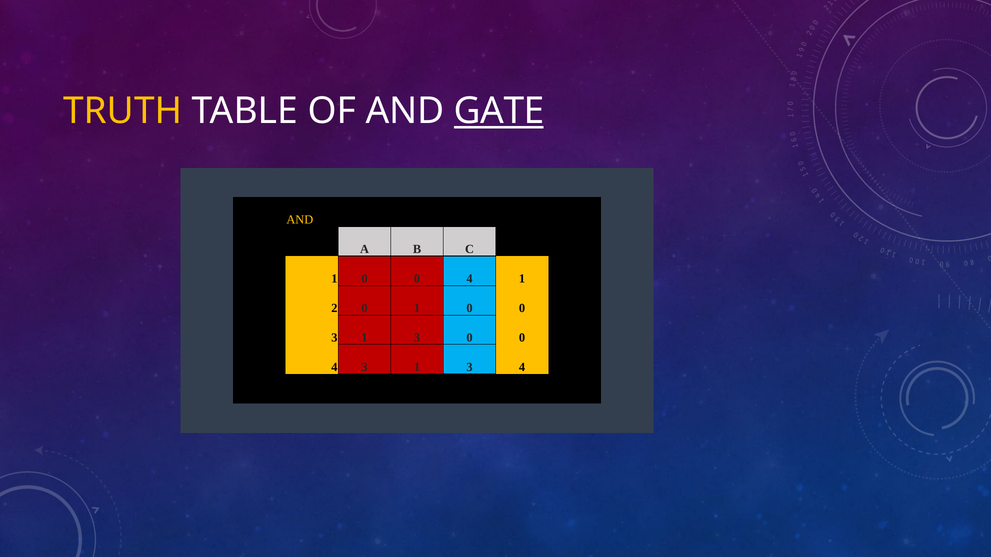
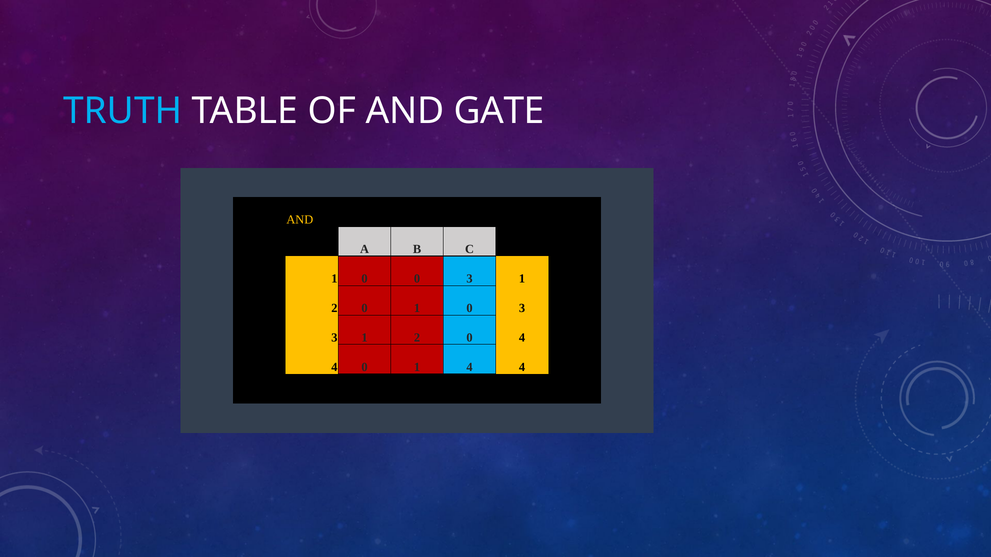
TRUTH colour: yellow -> light blue (123, 111)
GATE underline: present -> none (499, 111)
1 0 0 4: 4 -> 3 (470, 279)
0 1 0 0: 0 -> 3 (522, 308)
3: 3 -> 2 (417, 338)
0: 0 -> 4 (522, 338)
4 3: 3 -> 0 (364, 367)
3: 3 -> 4 (470, 367)
